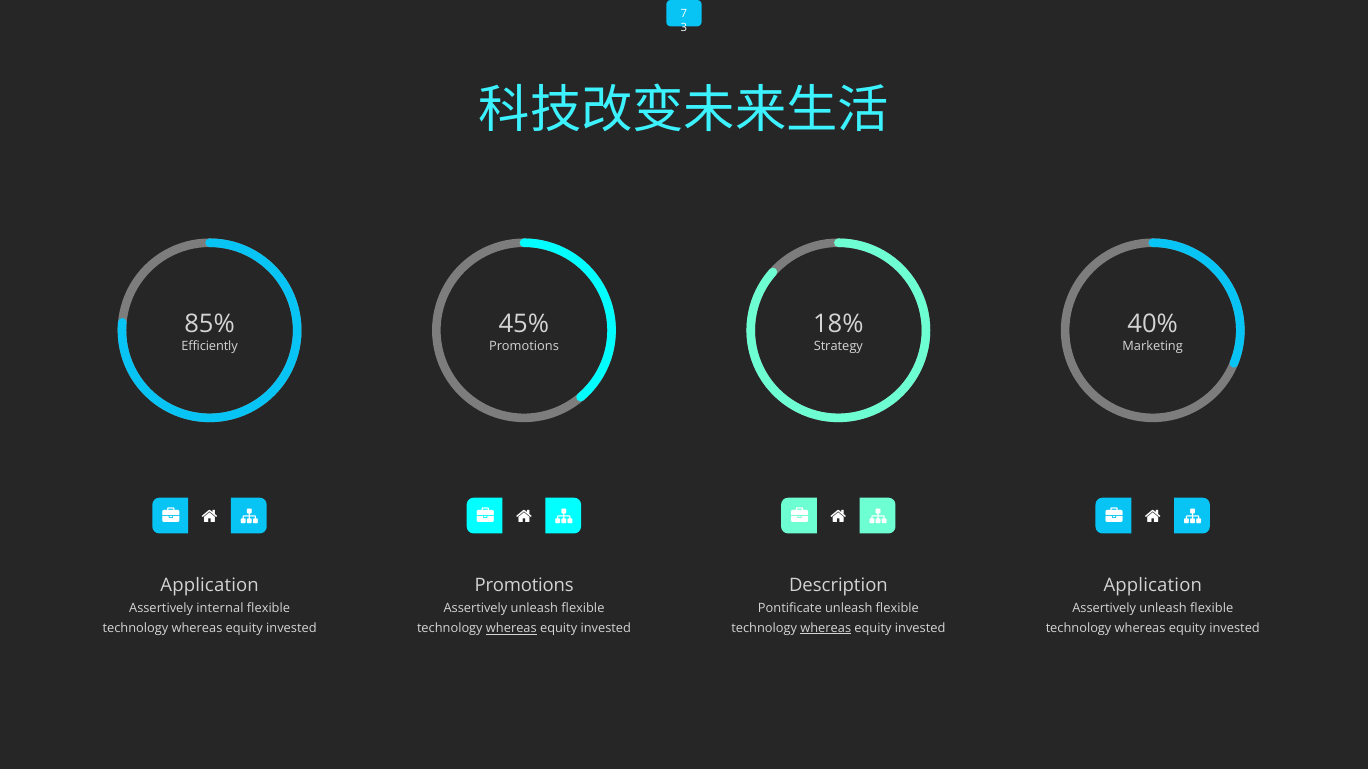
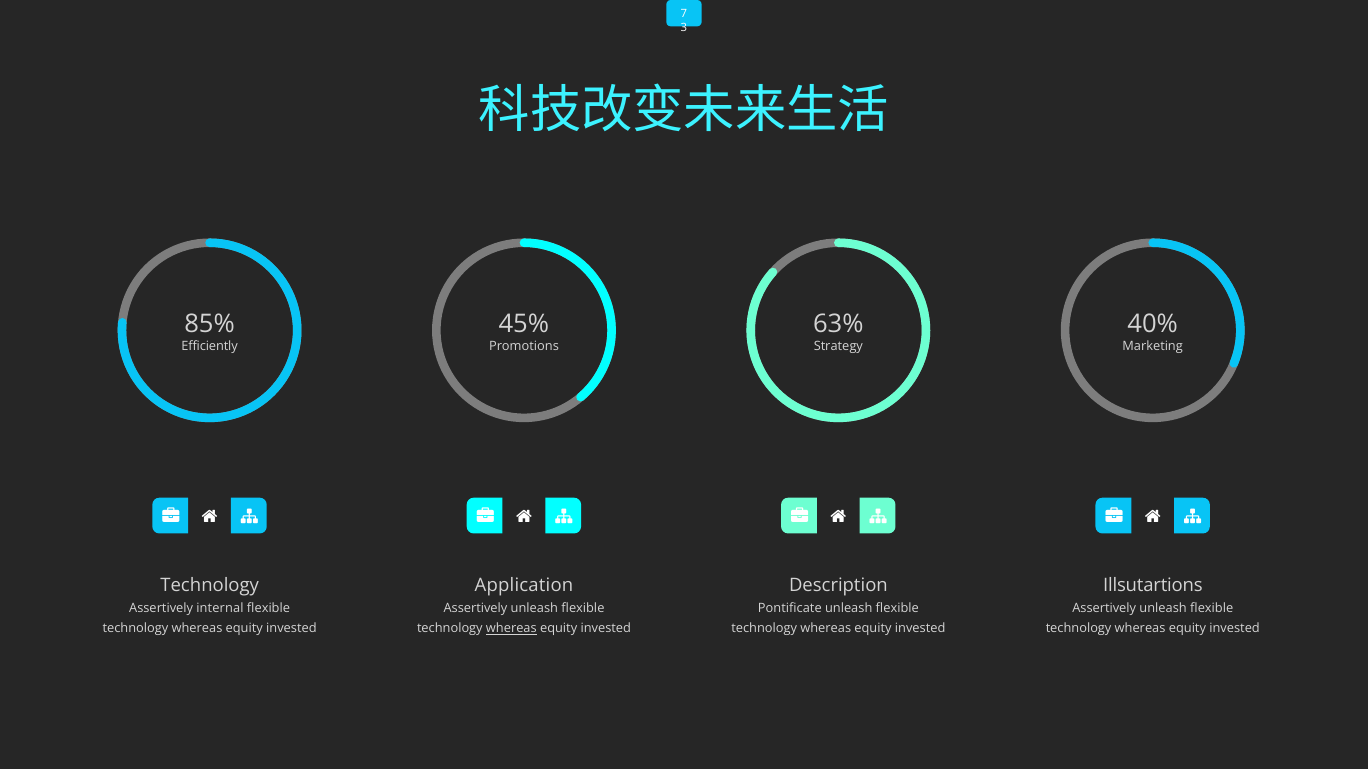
18%: 18% -> 63% (838, 325)
Application: Application -> Technology (210, 585)
Application: Application -> Illsutartions (1153, 585)
Promotions: Promotions -> Application (524, 586)
whereas underline: present -> none (826, 628)
